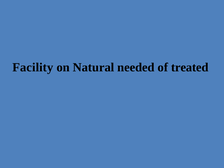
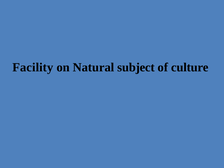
needed: needed -> subject (136, 67)
treated: treated -> culture (190, 67)
